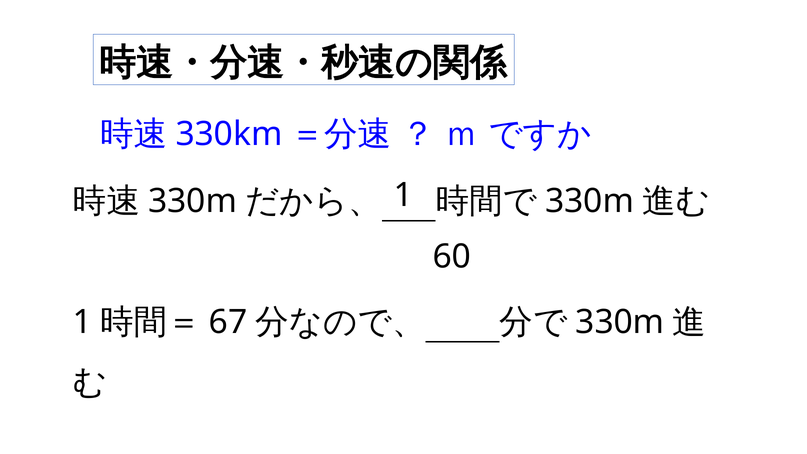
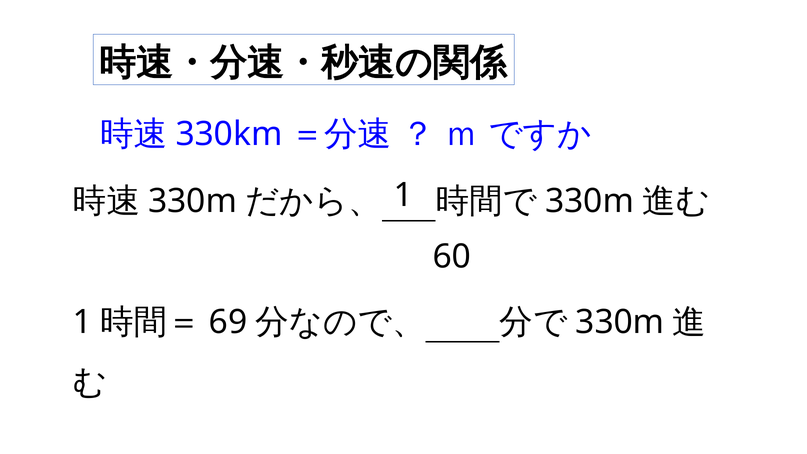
67: 67 -> 69 (228, 322)
